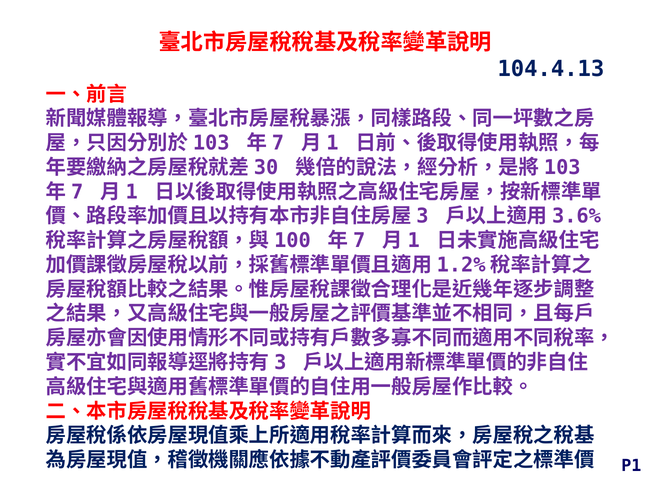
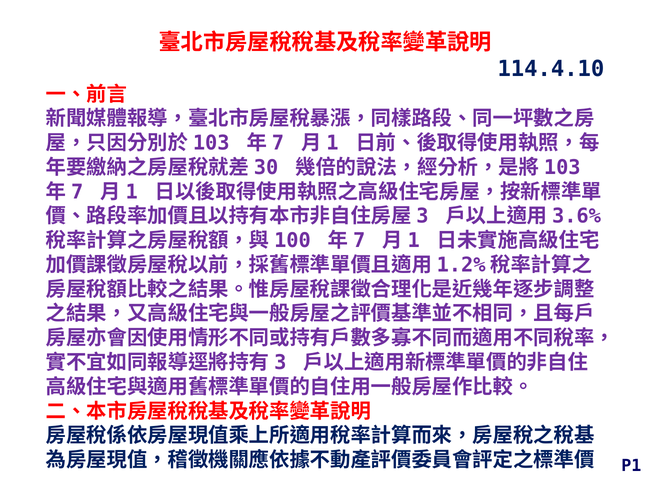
104.4.13: 104.4.13 -> 114.4.10 (551, 69)
